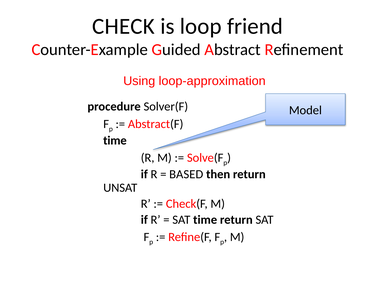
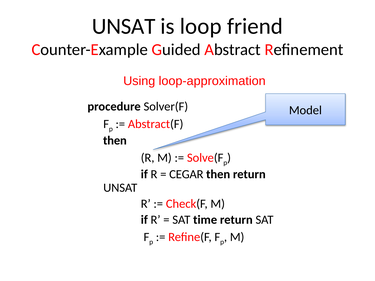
CHECK: CHECK -> UNSAT (124, 26)
time: time -> then (115, 141)
BASED: BASED -> CEGAR (186, 174)
